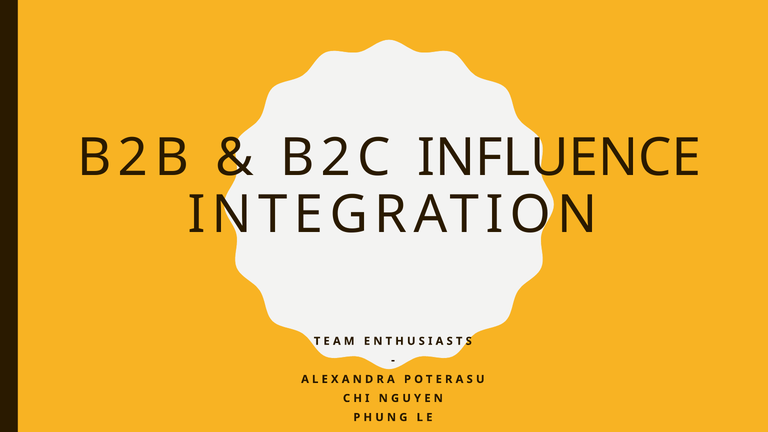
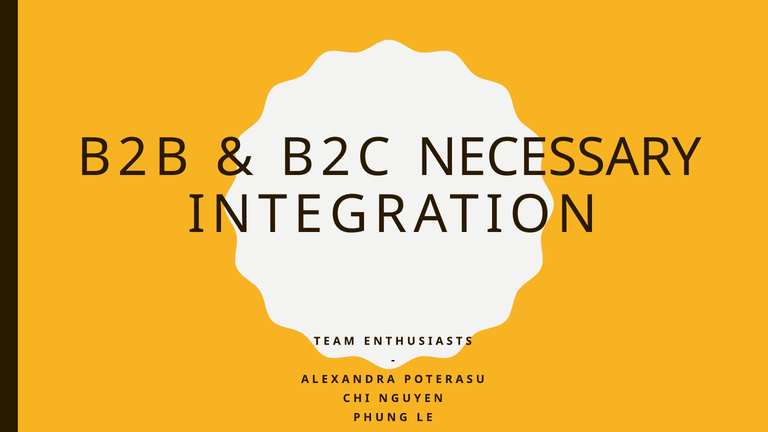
INFLUENCE: INFLUENCE -> NECESSARY (559, 158)
